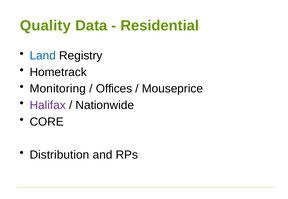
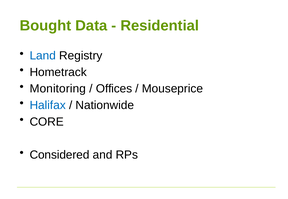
Quality: Quality -> Bought (45, 26)
Halifax colour: purple -> blue (48, 105)
Distribution: Distribution -> Considered (60, 155)
